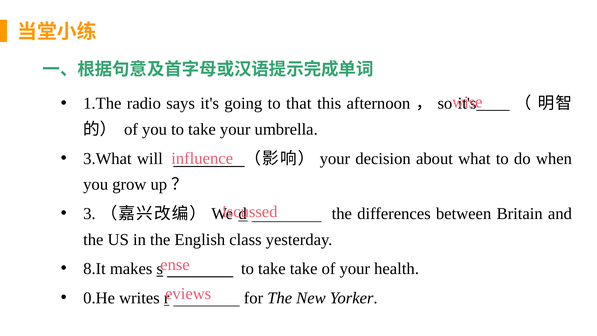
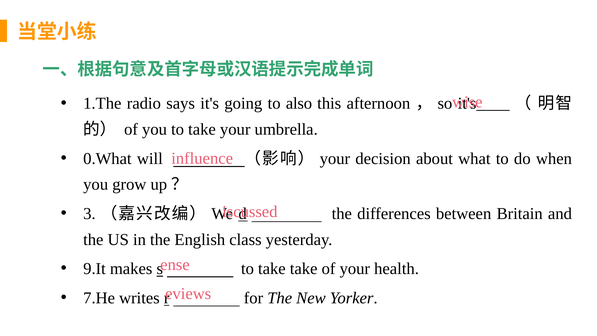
that: that -> also (299, 103)
3.What: 3.What -> 0.What (107, 159)
8.It: 8.It -> 9.It (94, 269)
0.He: 0.He -> 7.He (99, 298)
